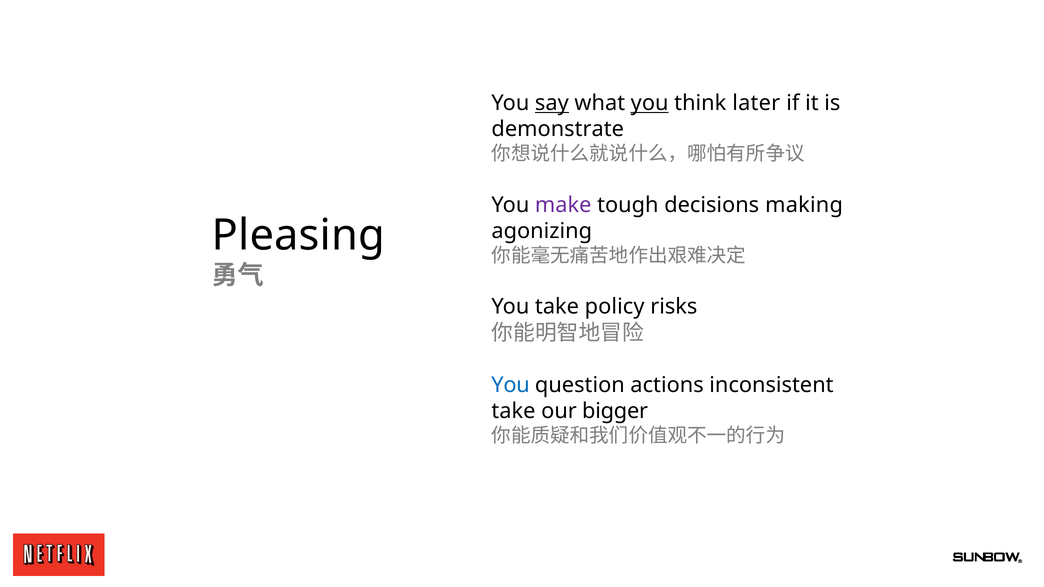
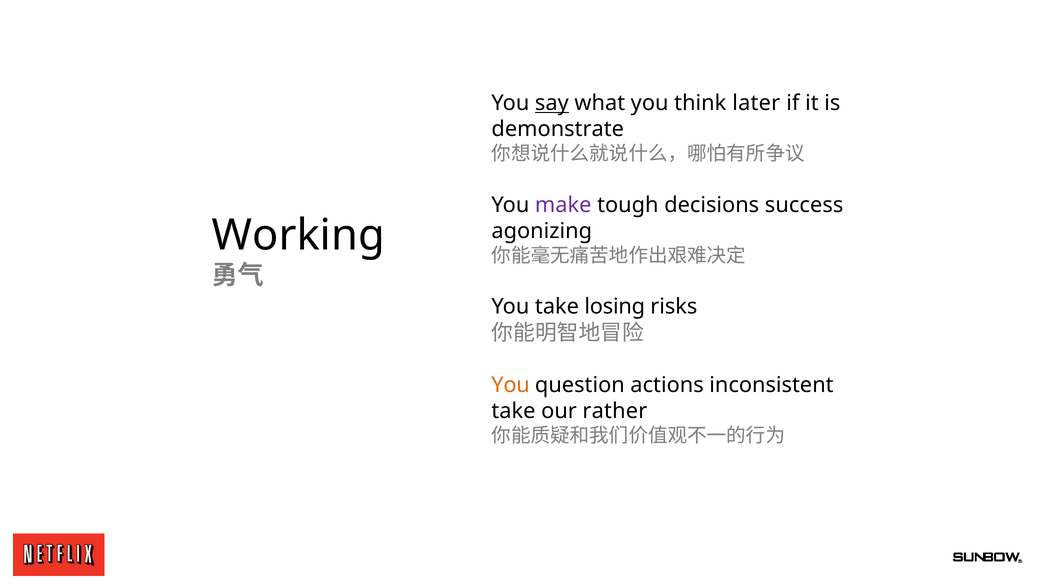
you underline: present -> none (650, 103)
making: making -> success (804, 205)
Pleasing: Pleasing -> Working (298, 235)
policy: policy -> losing (615, 307)
You colour: blue -> orange (511, 385)
bigger: bigger -> rather (615, 411)
